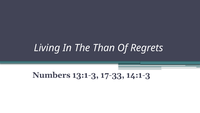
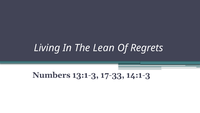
Than: Than -> Lean (104, 48)
